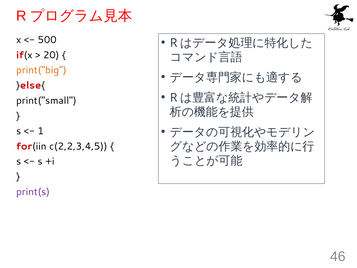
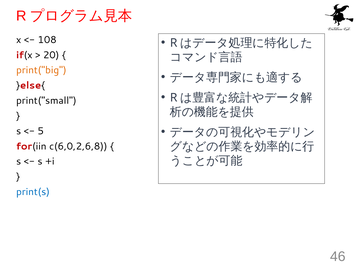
500: 500 -> 108 (47, 40)
1: 1 -> 5 (41, 131)
c(2,2,3,4,5: c(2,2,3,4,5 -> c(6,0,2,6,8 (78, 146)
print(s colour: purple -> blue (33, 192)
